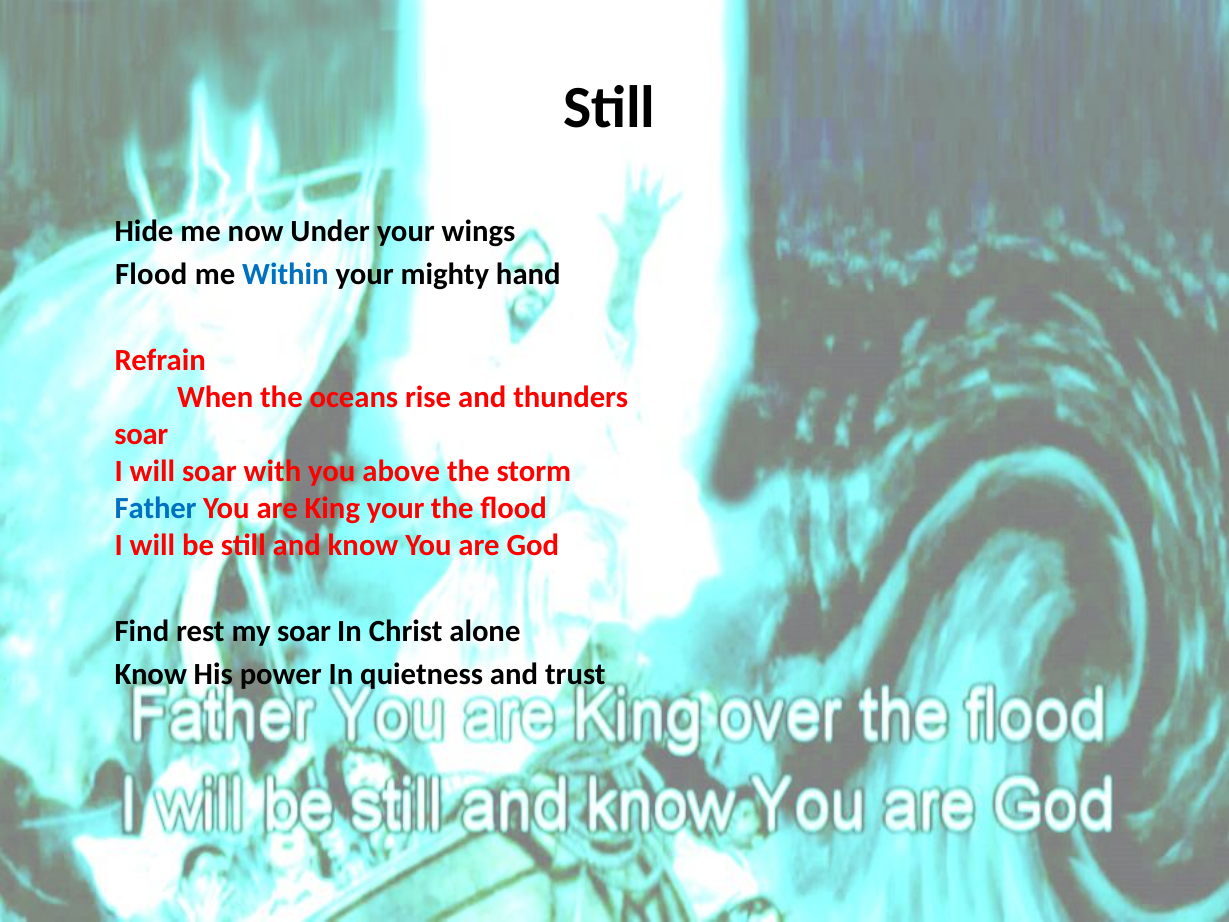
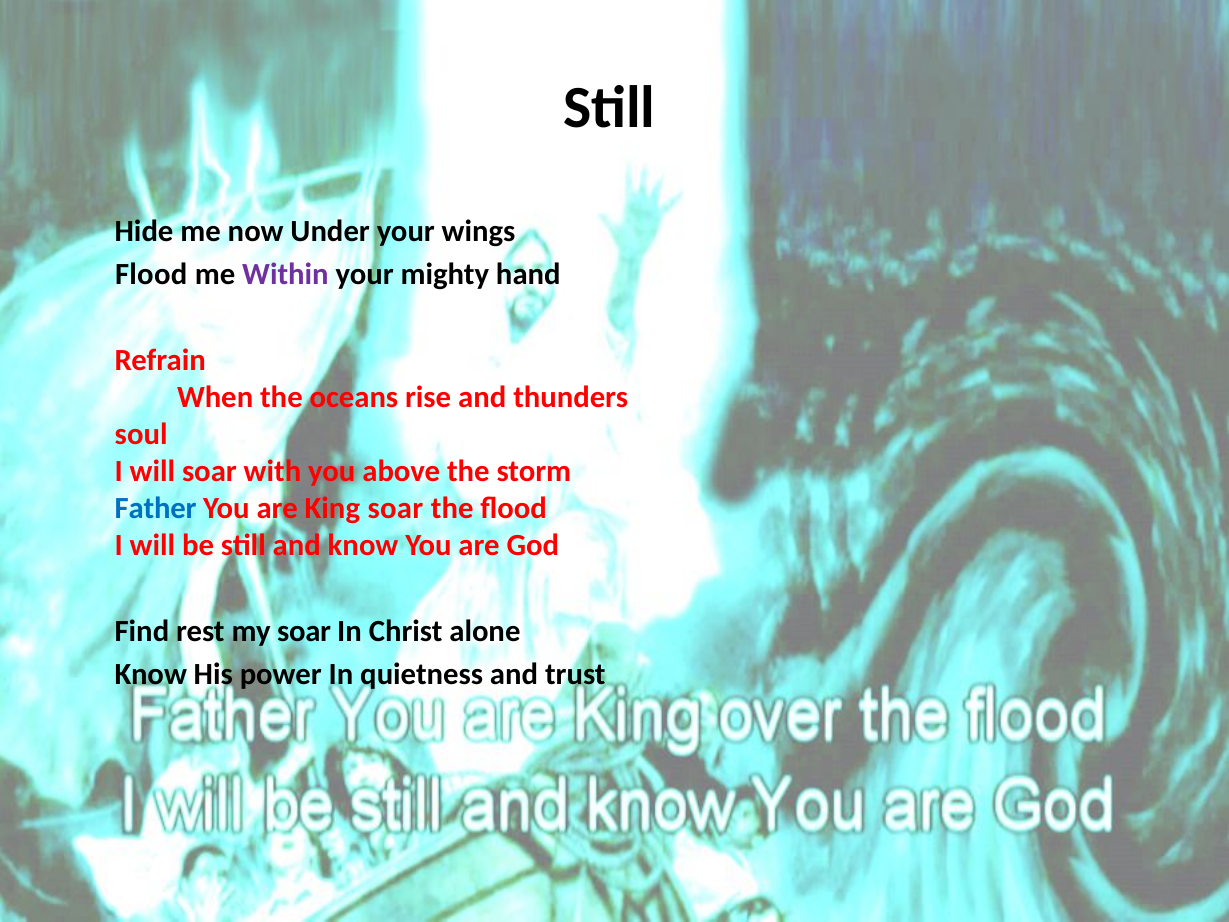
Within colour: blue -> purple (285, 275)
soar: soar -> soul (141, 434)
King your: your -> soar (395, 508)
